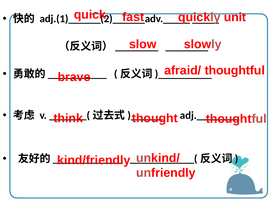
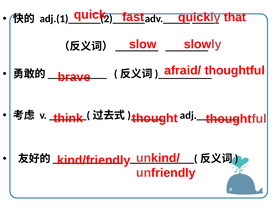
unit: unit -> that (235, 17)
